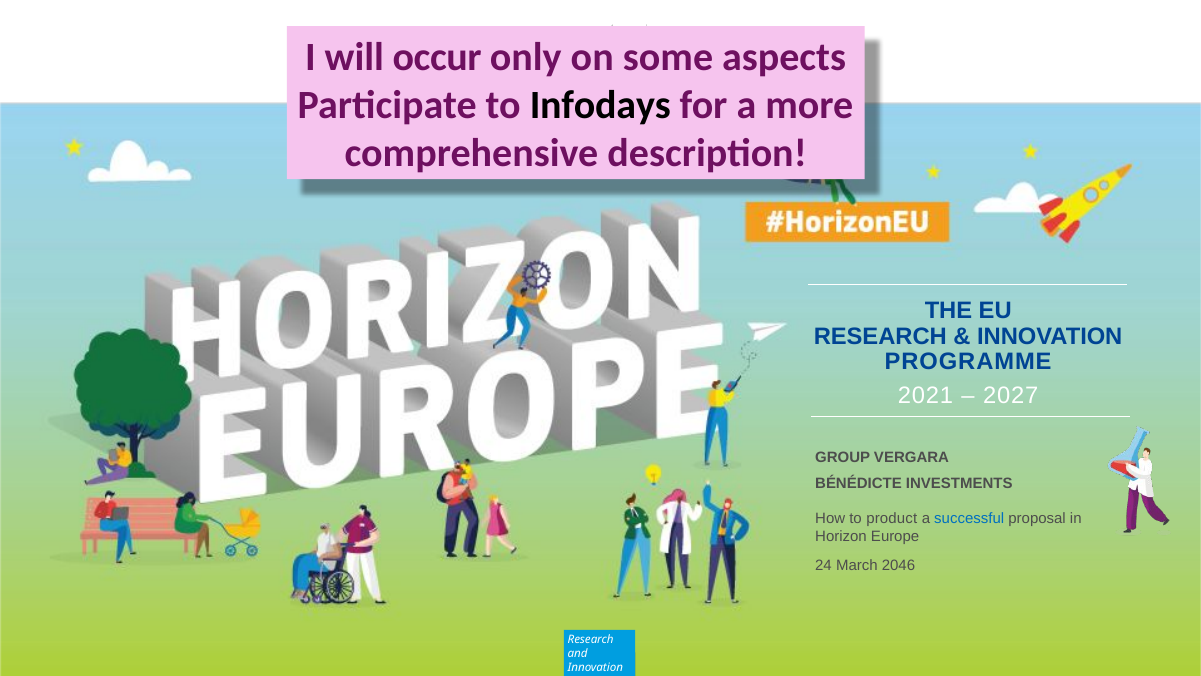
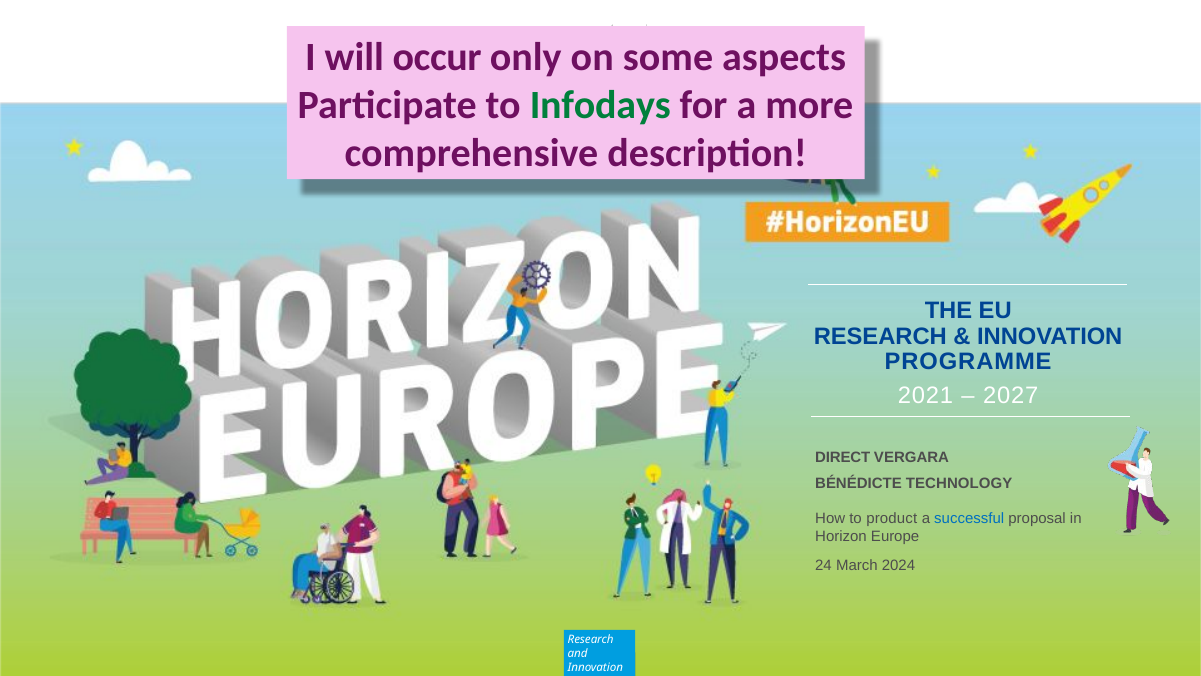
Infodays colour: black -> green (600, 105)
GROUP: GROUP -> DIRECT (843, 458)
INVESTMENTS: INVESTMENTS -> TECHNOLOGY (959, 483)
2046: 2046 -> 2024 (898, 565)
